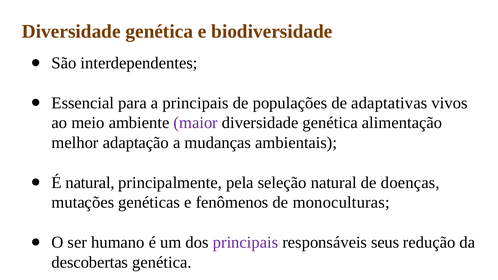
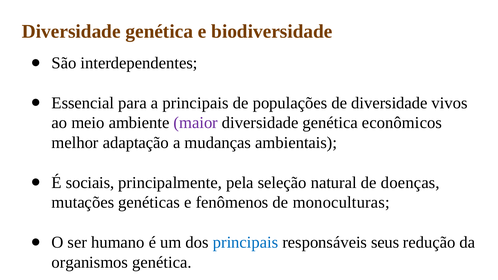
de adaptativas: adaptativas -> diversidade (389, 103)
alimentação: alimentação -> econômicos (402, 123)
É natural: natural -> sociais (90, 183)
principais colour: purple -> blue (246, 242)
descobertas: descobertas -> organismos (90, 262)
